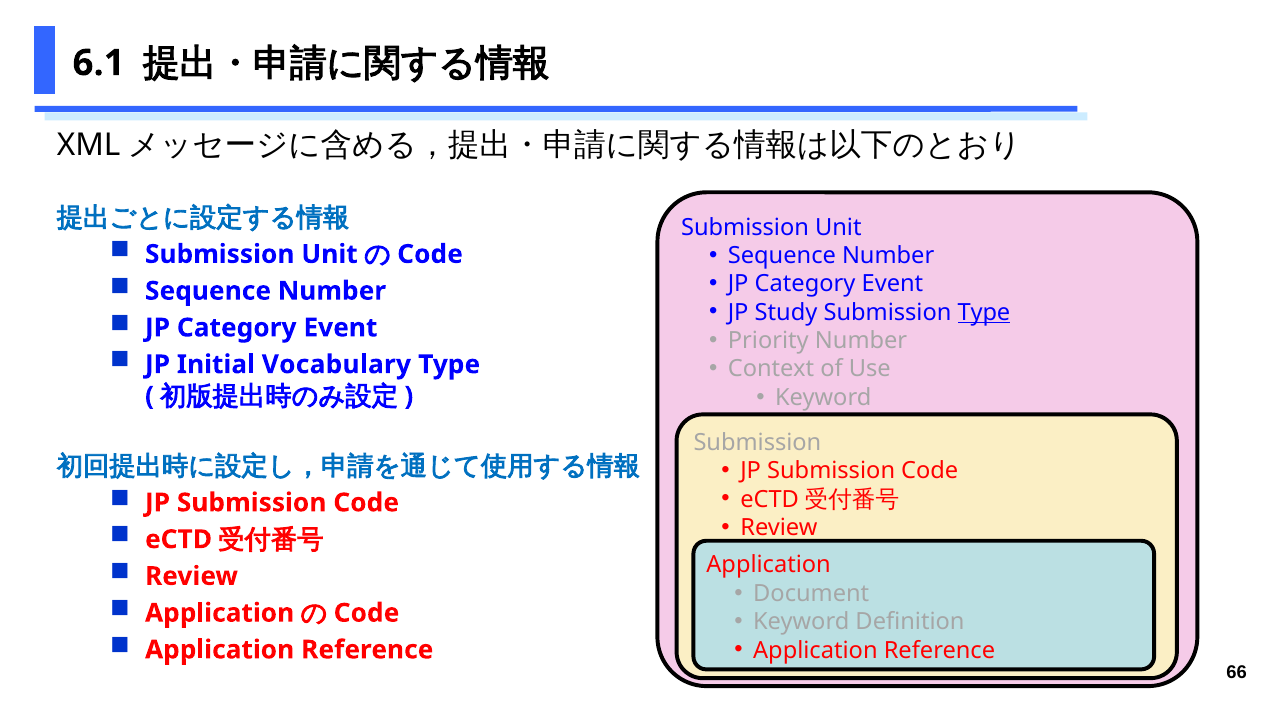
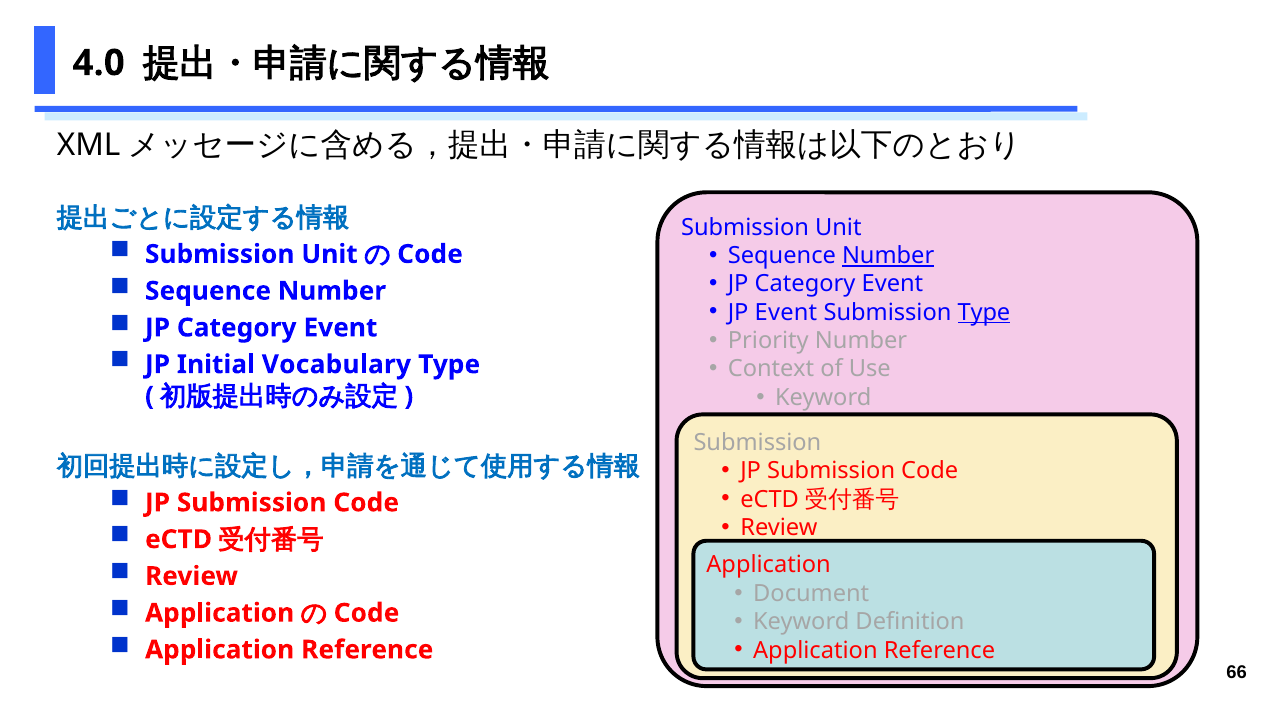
6.1: 6.1 -> 4.0 (99, 63)
Number underline: none -> present (888, 256)
JP Study: Study -> Event (786, 313)
